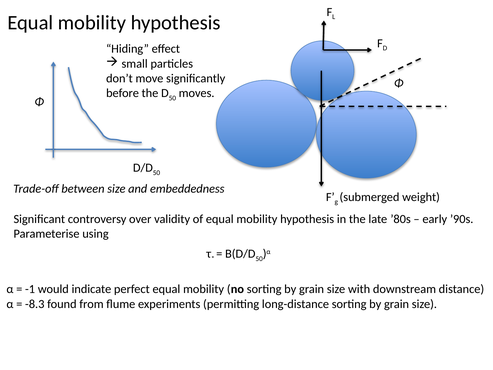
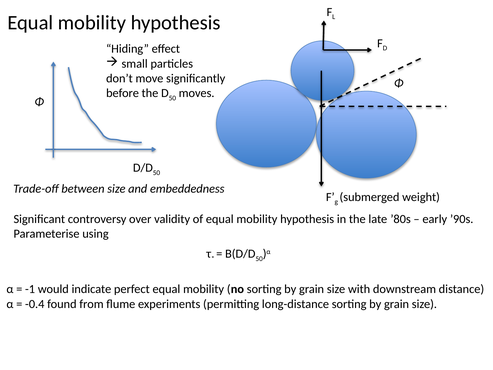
-8.3: -8.3 -> -0.4 (35, 304)
